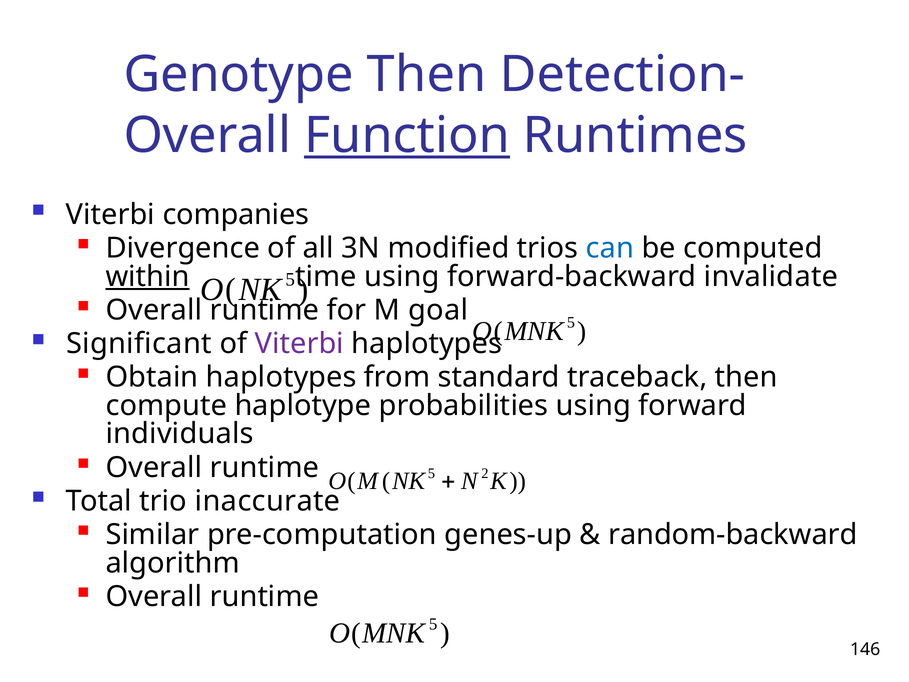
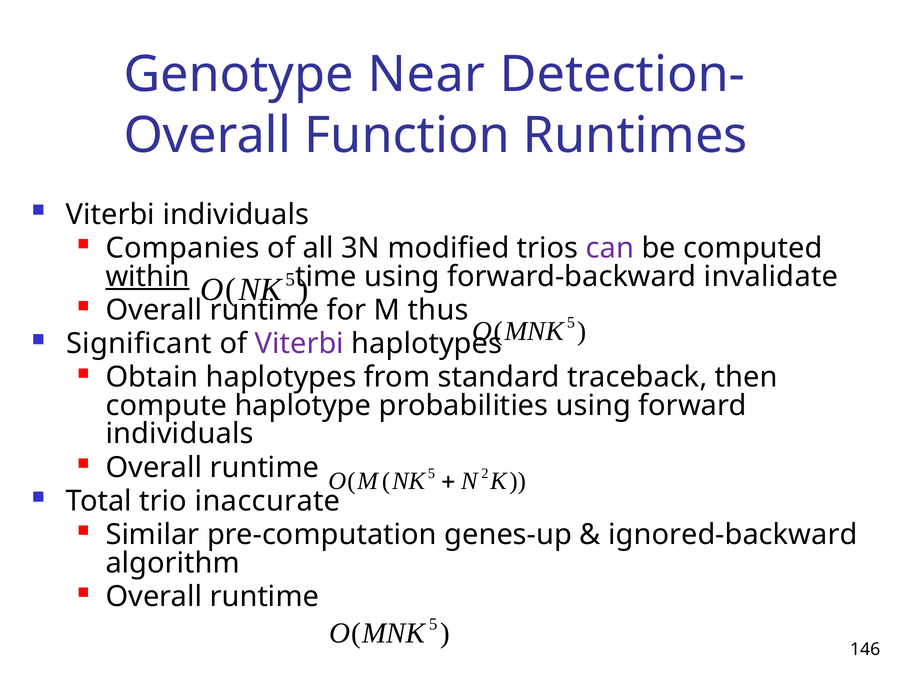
Genotype Then: Then -> Near (427, 75)
Function underline: present -> none (407, 135)
Viterbi companies: companies -> individuals (236, 214)
Divergence: Divergence -> Companies (183, 248)
can colour: blue -> purple (610, 248)
goal: goal -> thus (438, 310)
random-backward: random-backward -> ignored-backward (733, 535)
